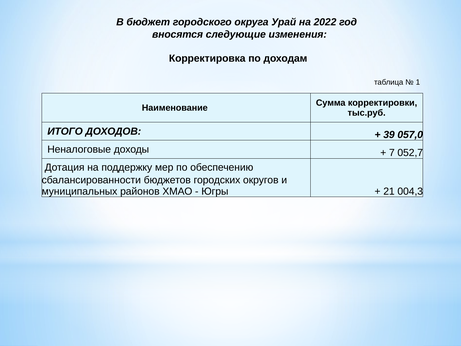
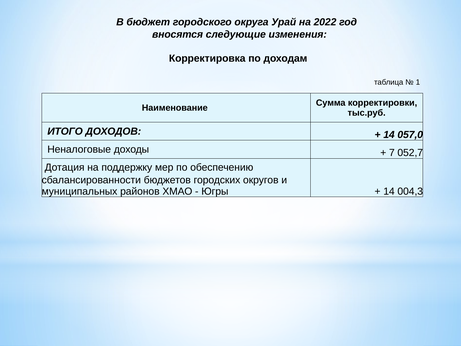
39: 39 -> 14 (389, 135)
21: 21 -> 14 (389, 191)
